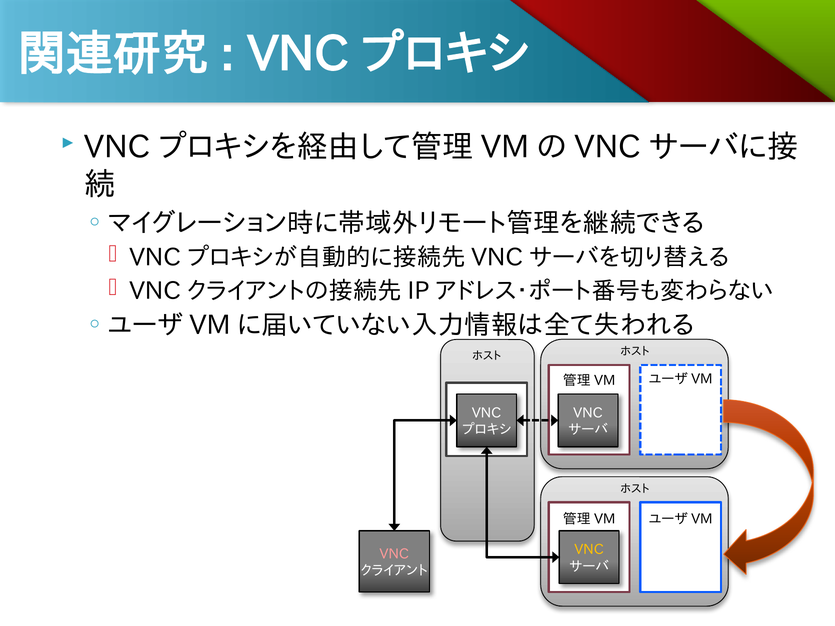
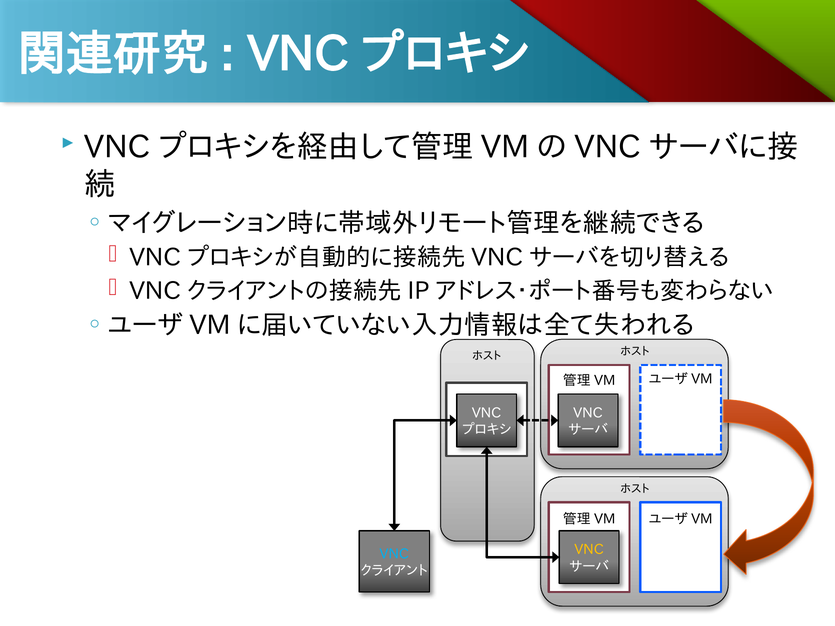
VNC colour: pink -> light blue (394, 554)
